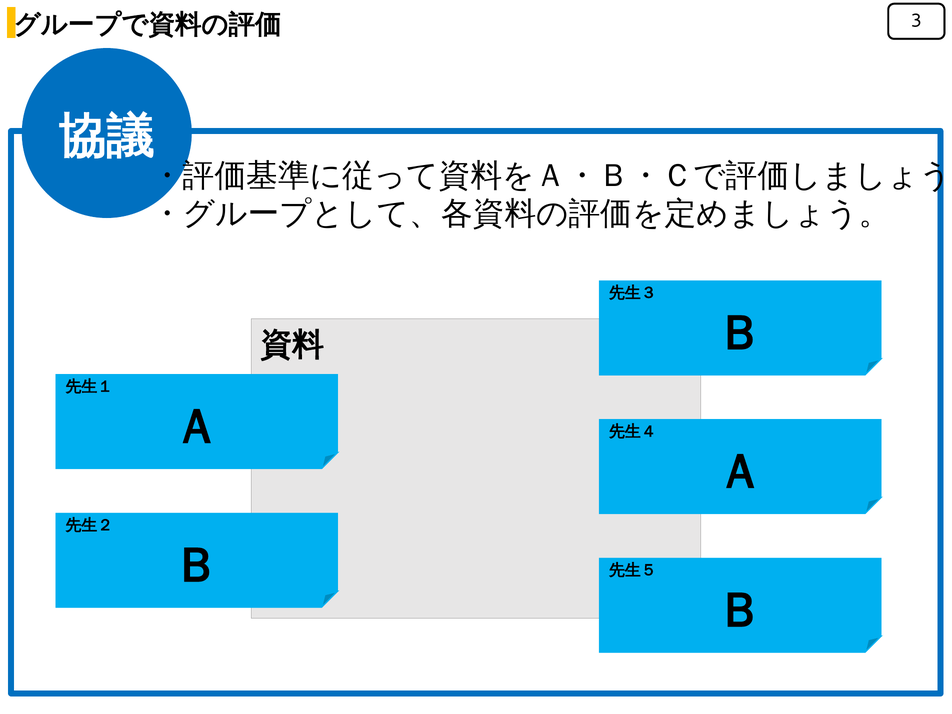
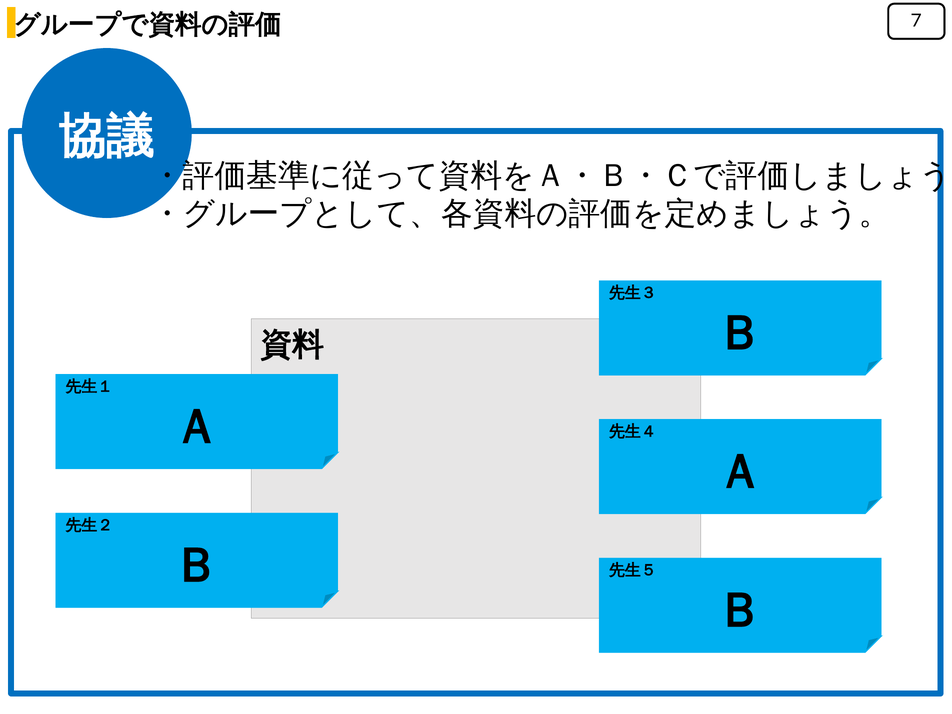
3: 3 -> 7 (916, 21)
